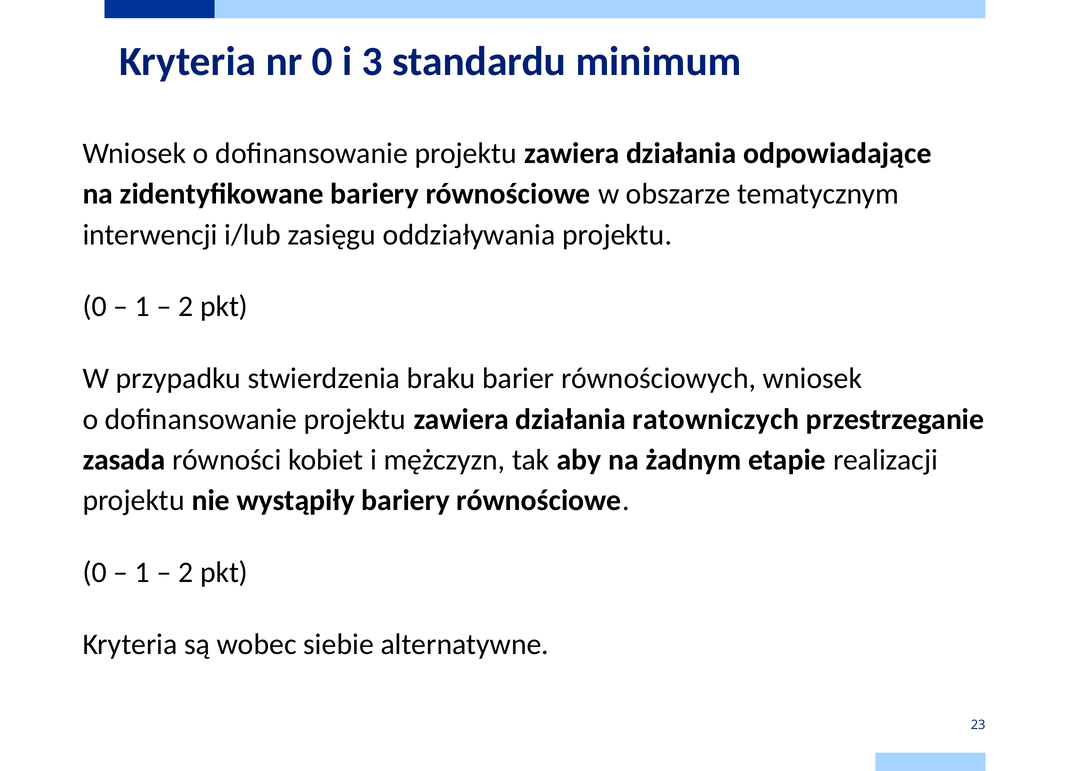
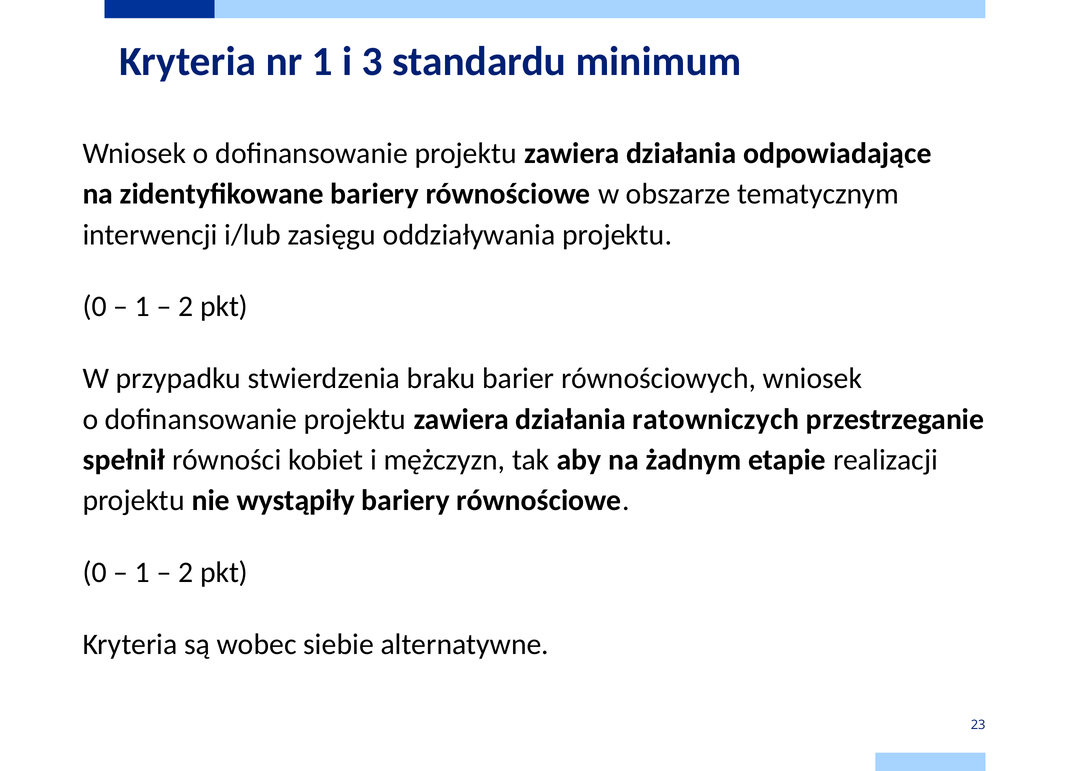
nr 0: 0 -> 1 (322, 61)
zasada: zasada -> spełnił (124, 460)
